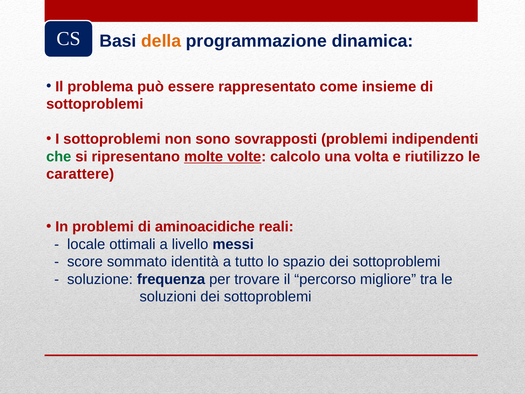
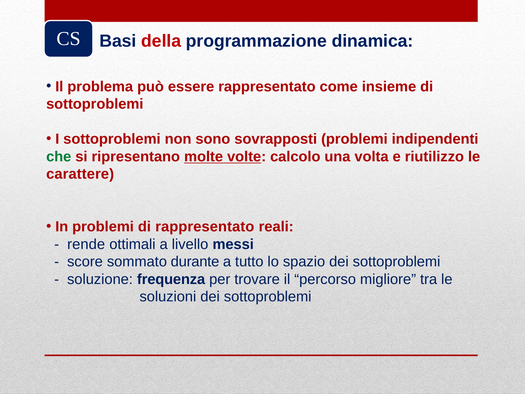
della colour: orange -> red (161, 41)
di aminoacidiche: aminoacidiche -> rappresentato (205, 227)
locale: locale -> rende (86, 244)
identità: identità -> durante (195, 262)
